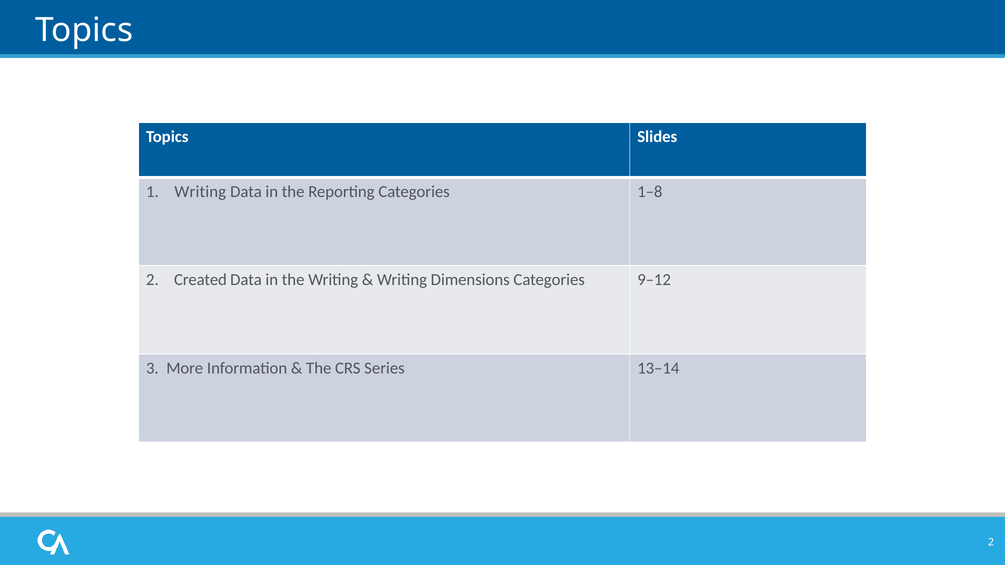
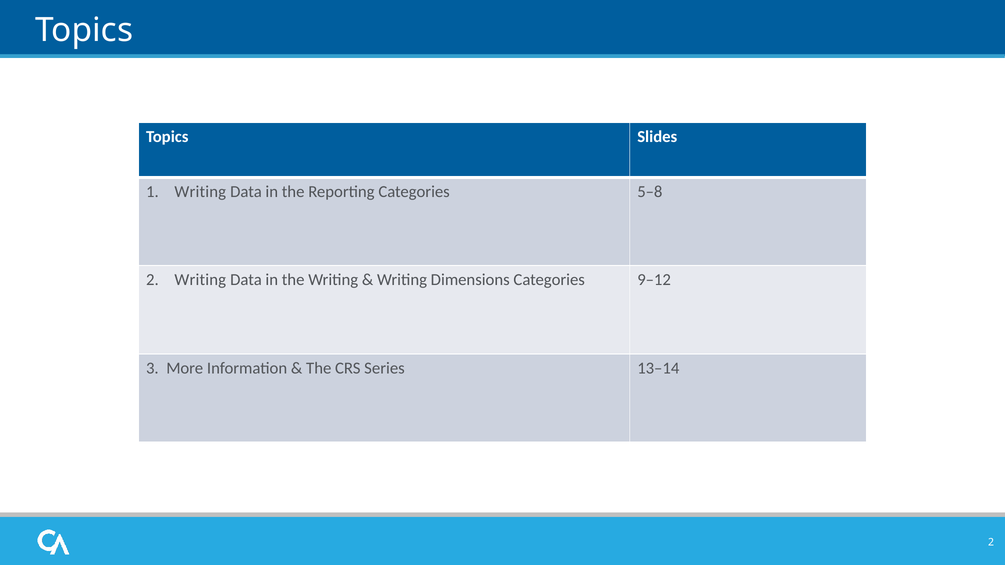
1–8: 1–8 -> 5–8 (650, 192)
2 Created: Created -> Writing (200, 280)
